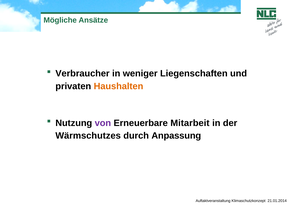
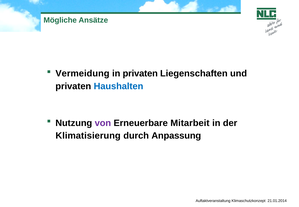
Verbraucher: Verbraucher -> Vermeidung (82, 74)
in weniger: weniger -> privaten (140, 74)
Haushalten colour: orange -> blue (118, 86)
Wärmschutzes: Wärmschutzes -> Klimatisierung (88, 136)
